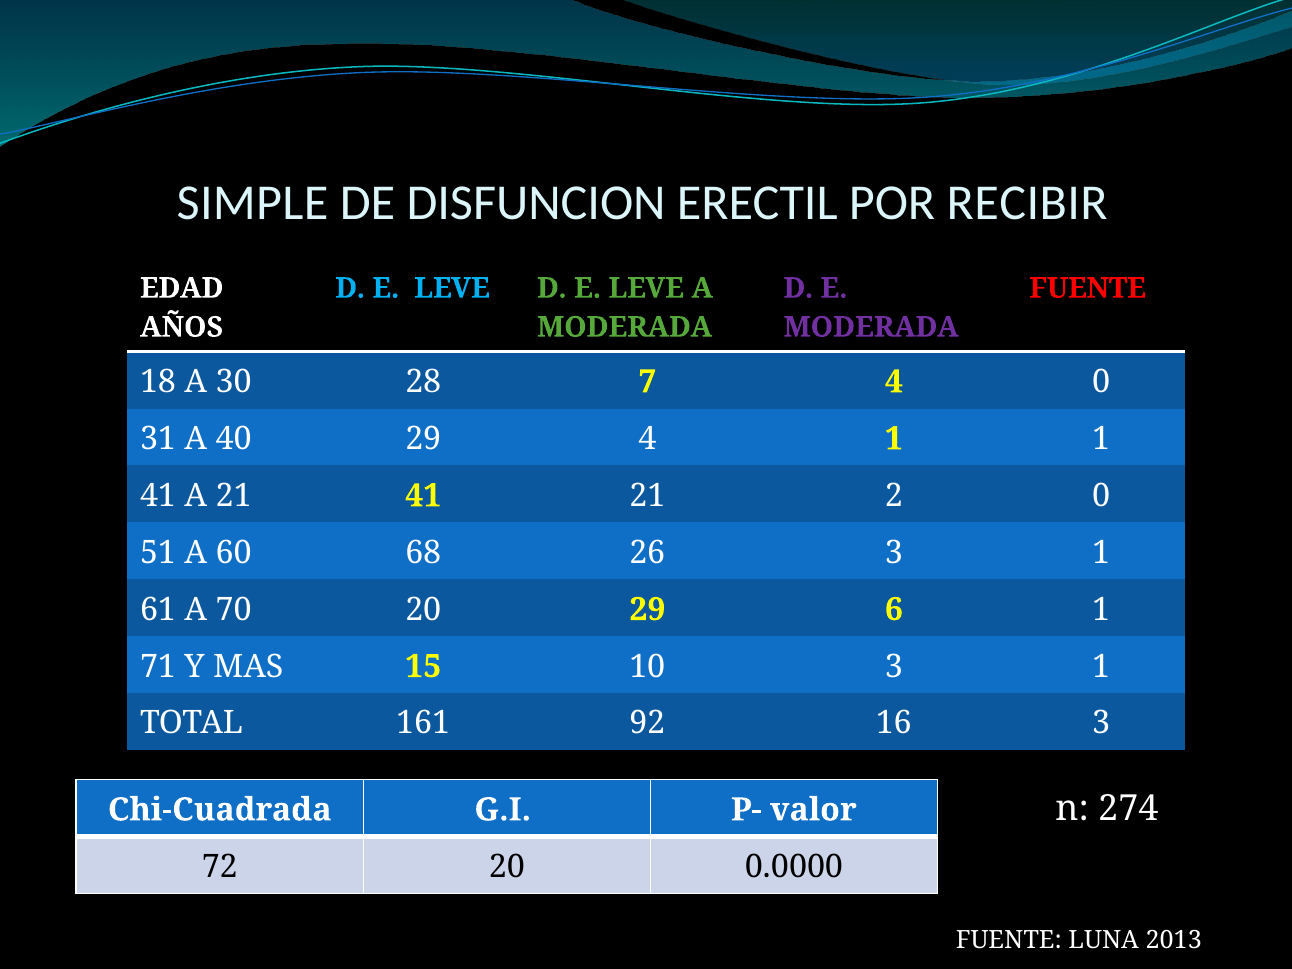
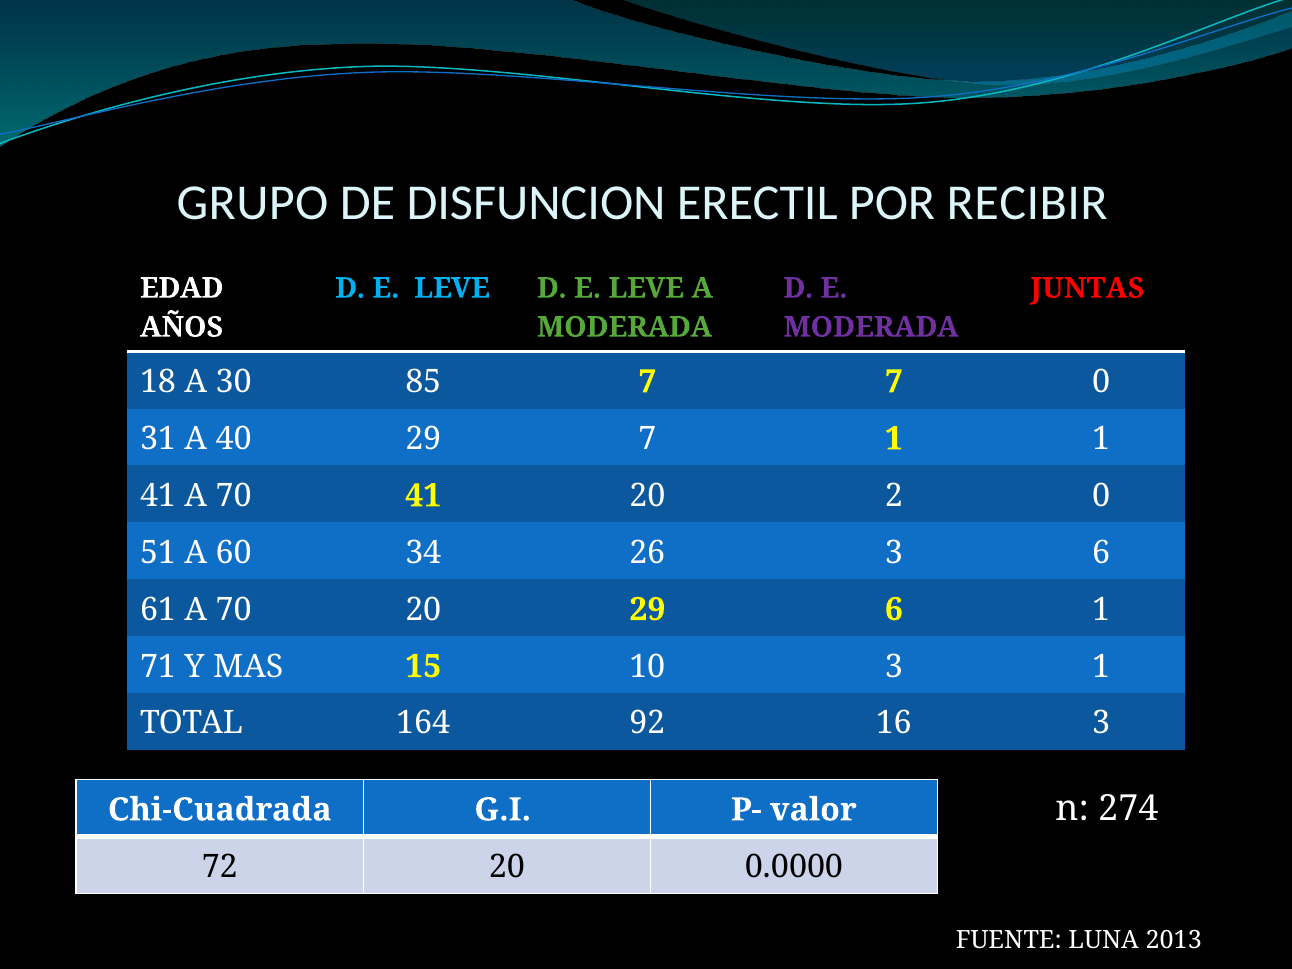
SIMPLE: SIMPLE -> GRUPO (253, 203)
FUENTE: FUENTE -> JUNTAS (1087, 288)
28: 28 -> 85 (423, 382)
7 4: 4 -> 7 (894, 382)
29 4: 4 -> 7 (647, 439)
41 A 21: 21 -> 70 (234, 496)
41 21: 21 -> 20 (647, 496)
68: 68 -> 34 (423, 553)
26 3 1: 1 -> 6 (1101, 553)
161: 161 -> 164 (423, 723)
